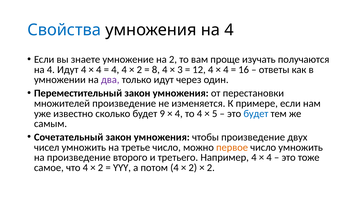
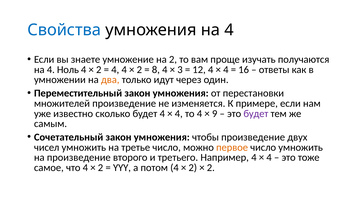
4 Идут: Идут -> Ноль (68, 70)
4: 4 -> 2 (99, 70)
два colour: purple -> orange (110, 80)
будет 9: 9 -> 4 (162, 114)
5: 5 -> 9 (215, 114)
будет colour: blue -> purple (256, 114)
